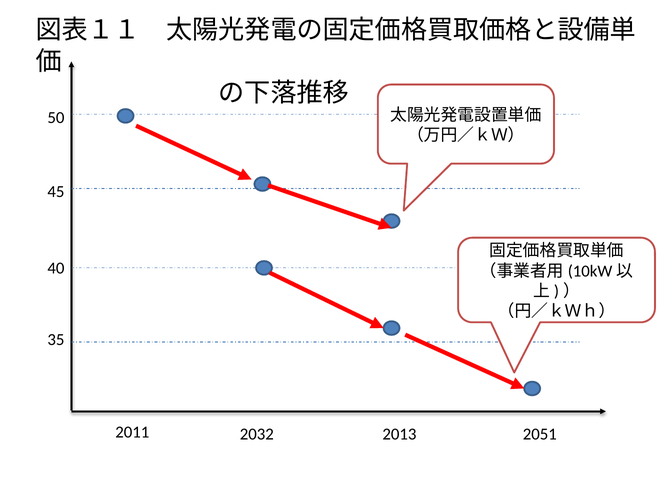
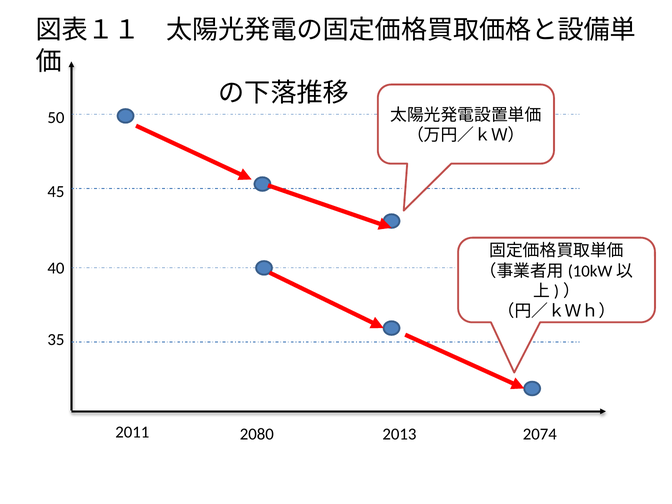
2032: 2032 -> 2080 (257, 434)
2051: 2051 -> 2074 (540, 434)
